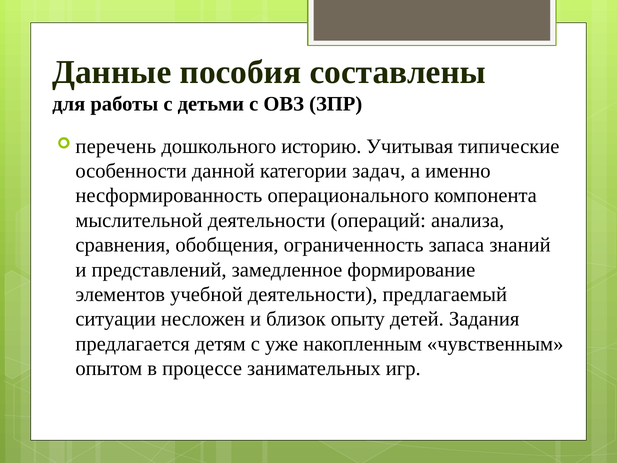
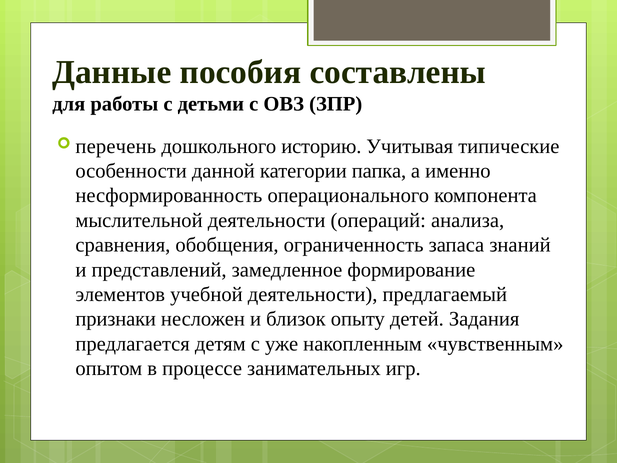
задач: задач -> папка (379, 171)
ситуации: ситуации -> признаки (116, 319)
